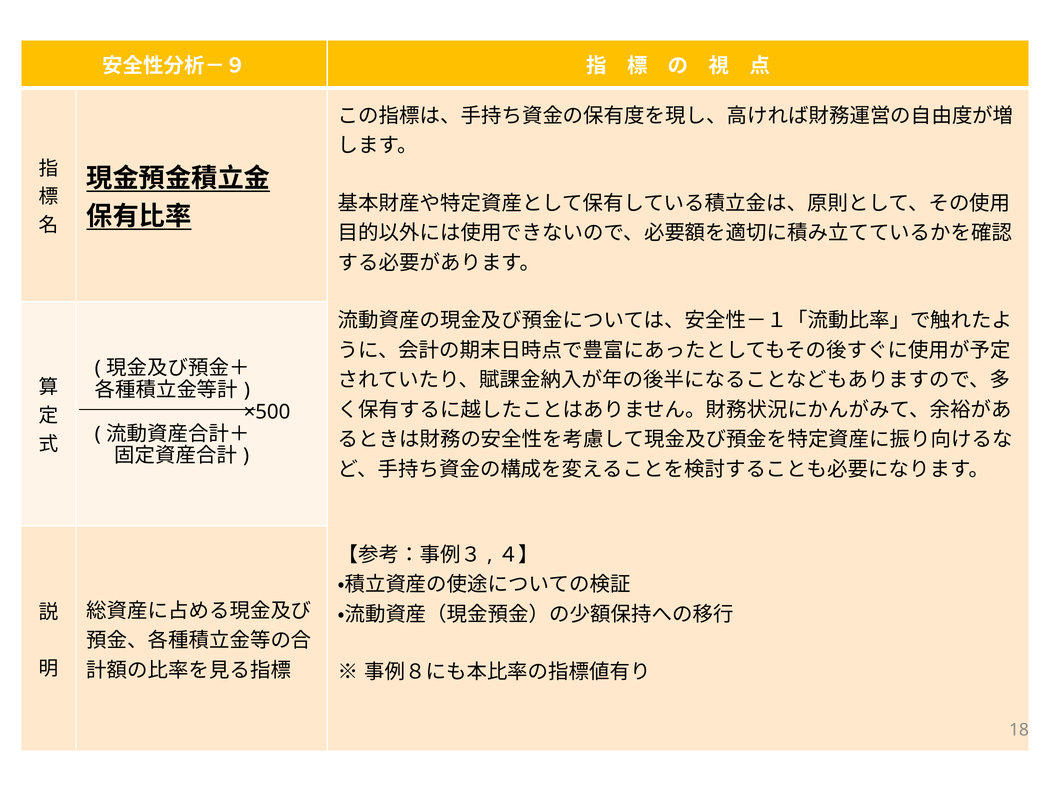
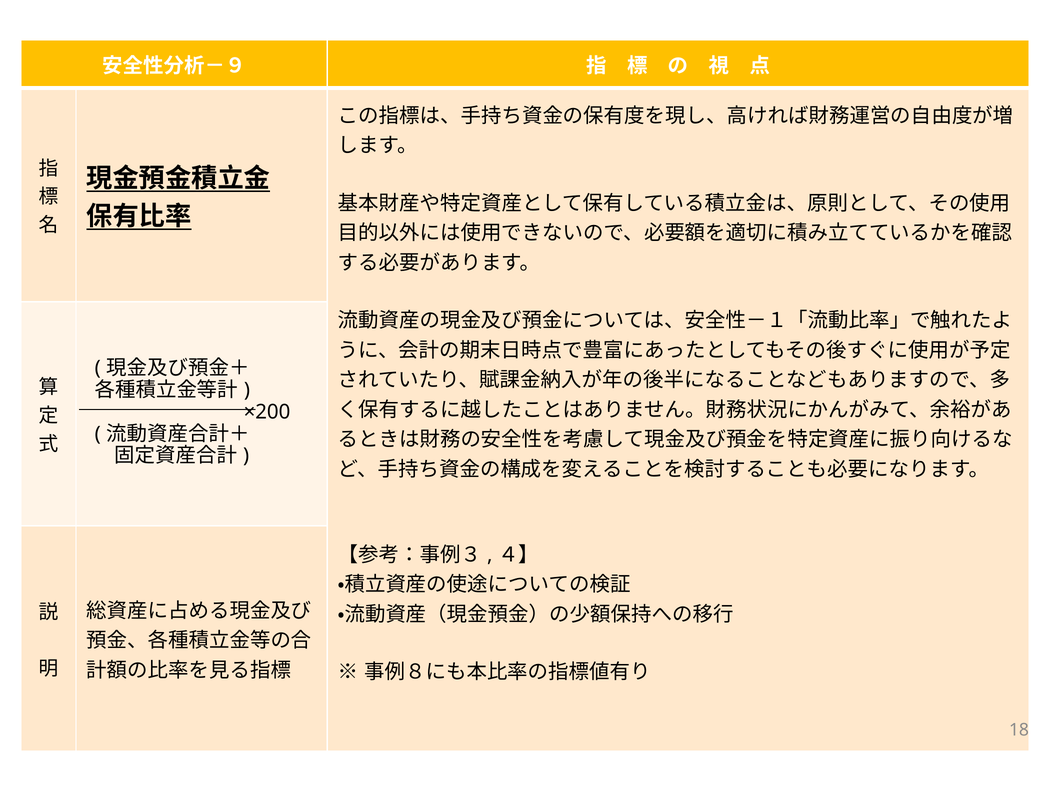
×500: ×500 -> ×200 (267, 412)
